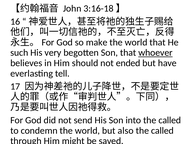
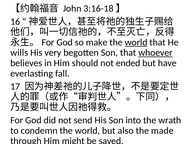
world underline: none -> present (136, 43)
such: such -> wills (19, 53)
tell: tell -> fall (62, 74)
into the called: called -> wrath (170, 121)
called: called -> made (162, 131)
